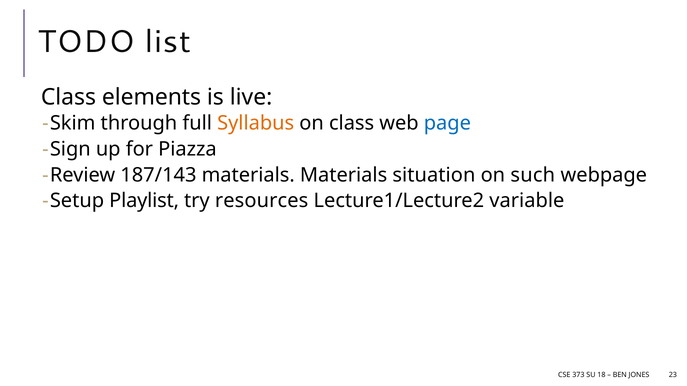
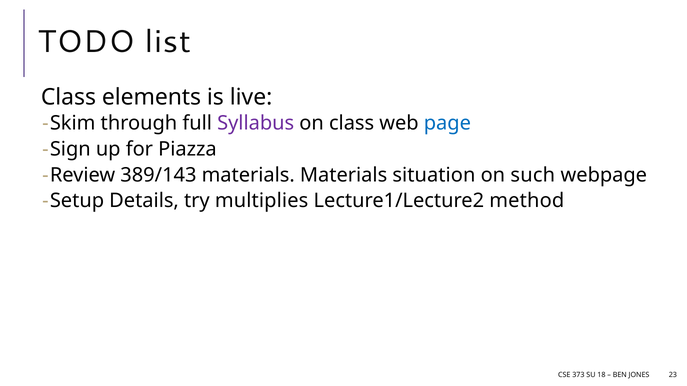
Syllabus colour: orange -> purple (256, 123)
187/143: 187/143 -> 389/143 (158, 175)
Playlist: Playlist -> Details (144, 201)
resources: resources -> multiplies (262, 201)
variable: variable -> method (527, 201)
